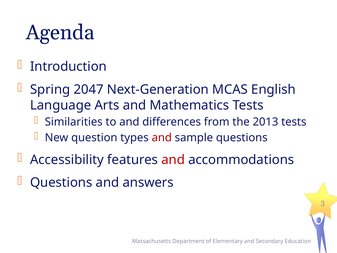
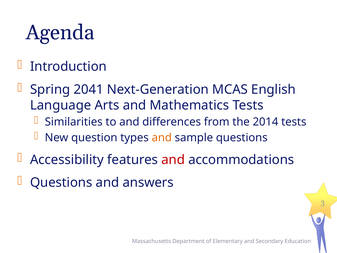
2047: 2047 -> 2041 (89, 89)
2013: 2013 -> 2014 (265, 122)
and colour: red -> orange (162, 138)
